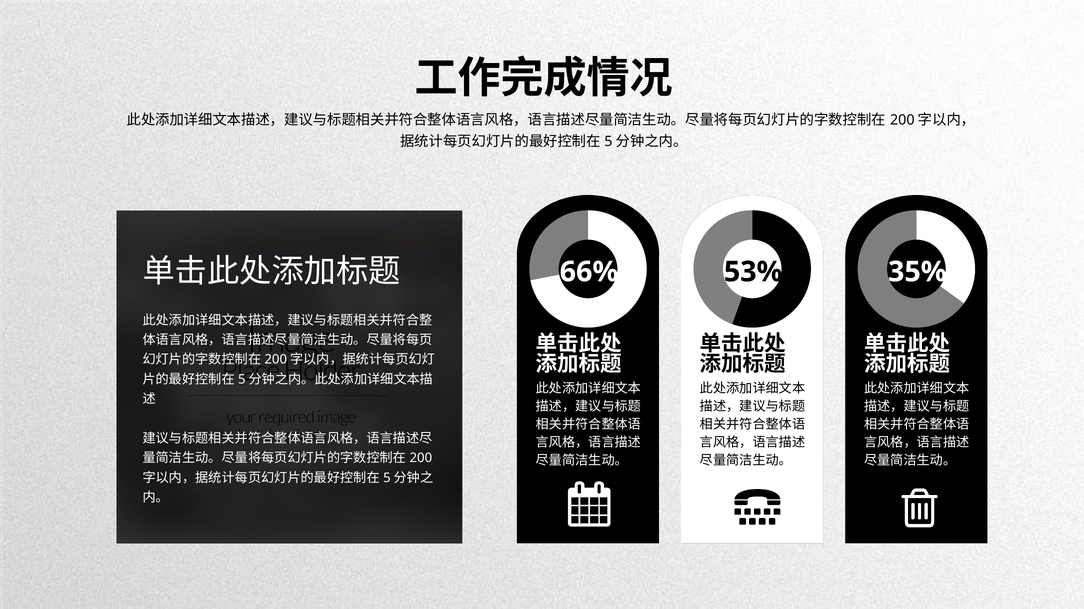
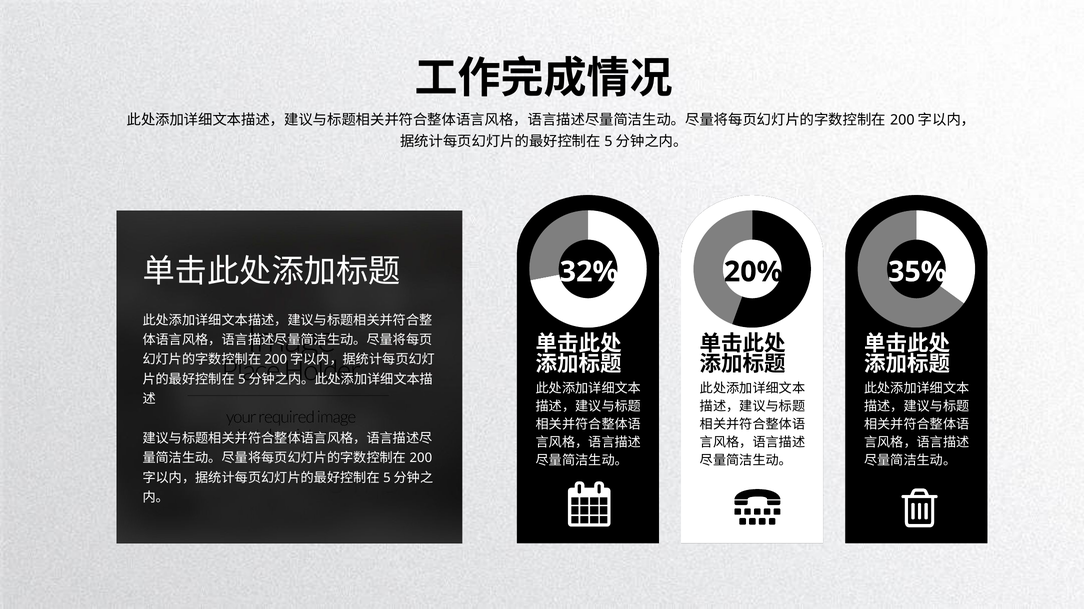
53%: 53% -> 20% (753, 272)
66%: 66% -> 32% (589, 272)
